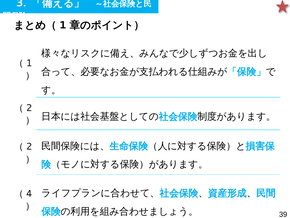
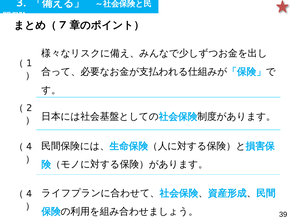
1: 1 -> 7 (63, 25)
2: 2 -> 4 (29, 146)
